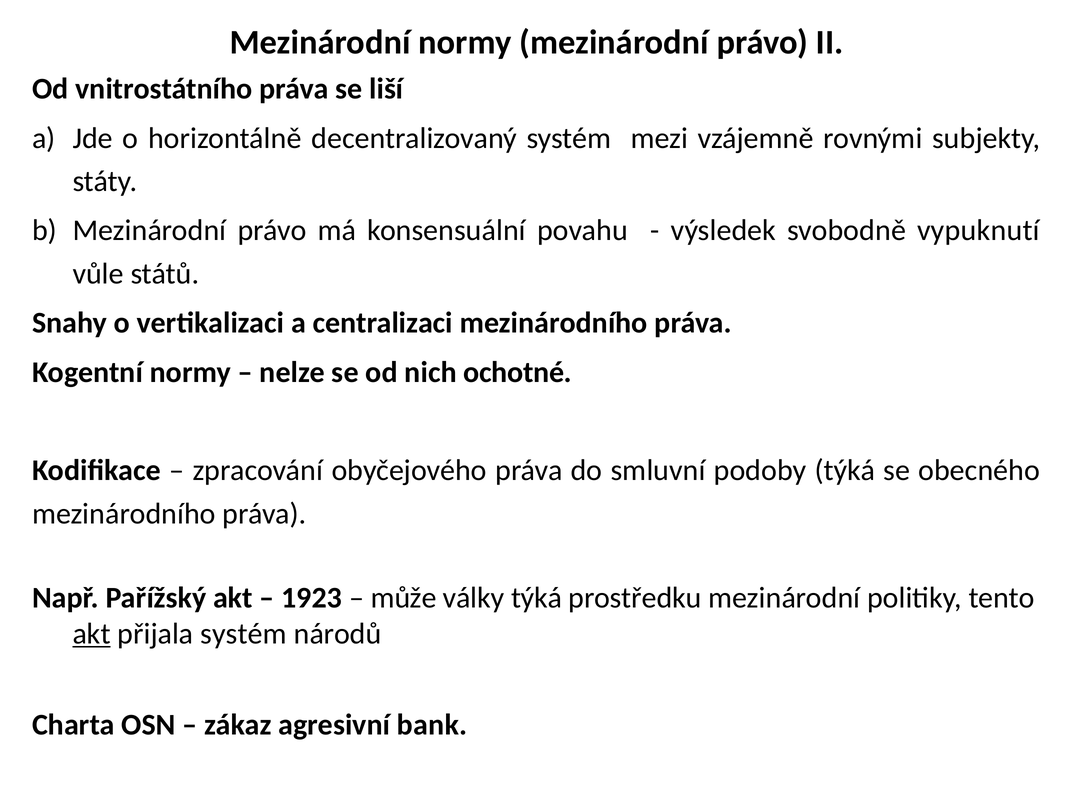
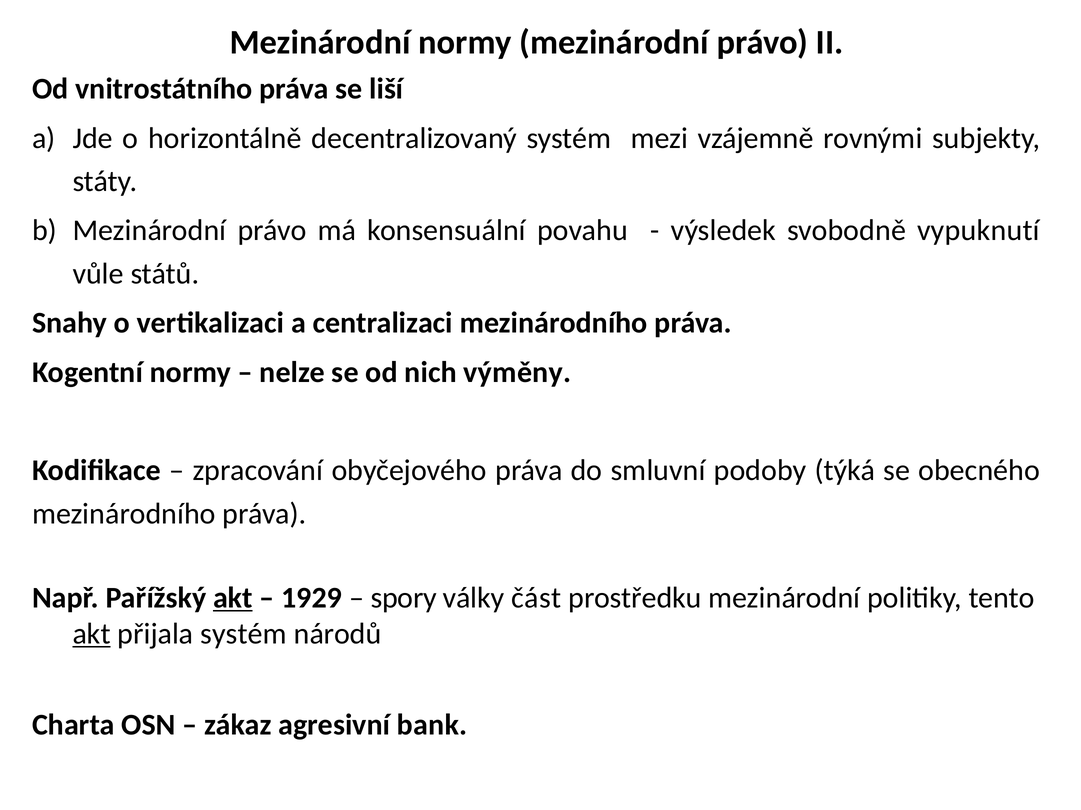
ochotné: ochotné -> výměny (517, 373)
akt underline: none -> present (233, 598)
1923: 1923 -> 1929 (312, 598)
může: může -> spory (404, 598)
války týká: týká -> část (536, 598)
